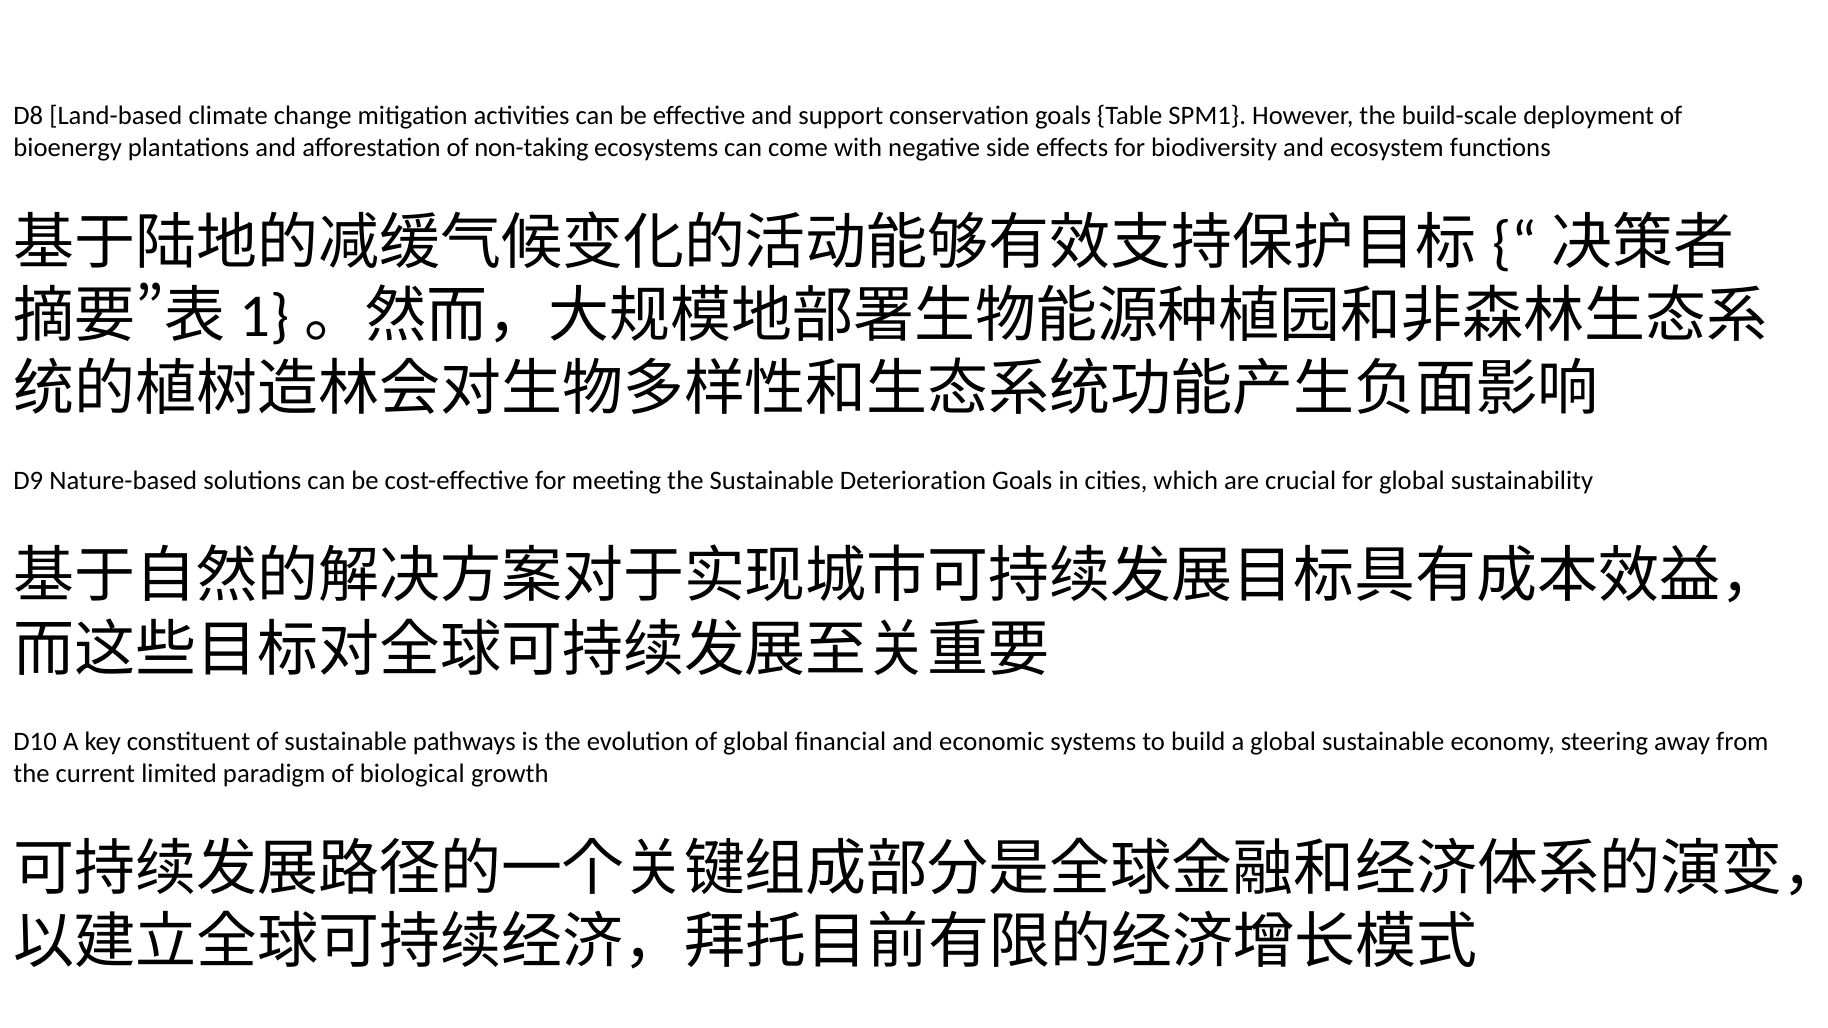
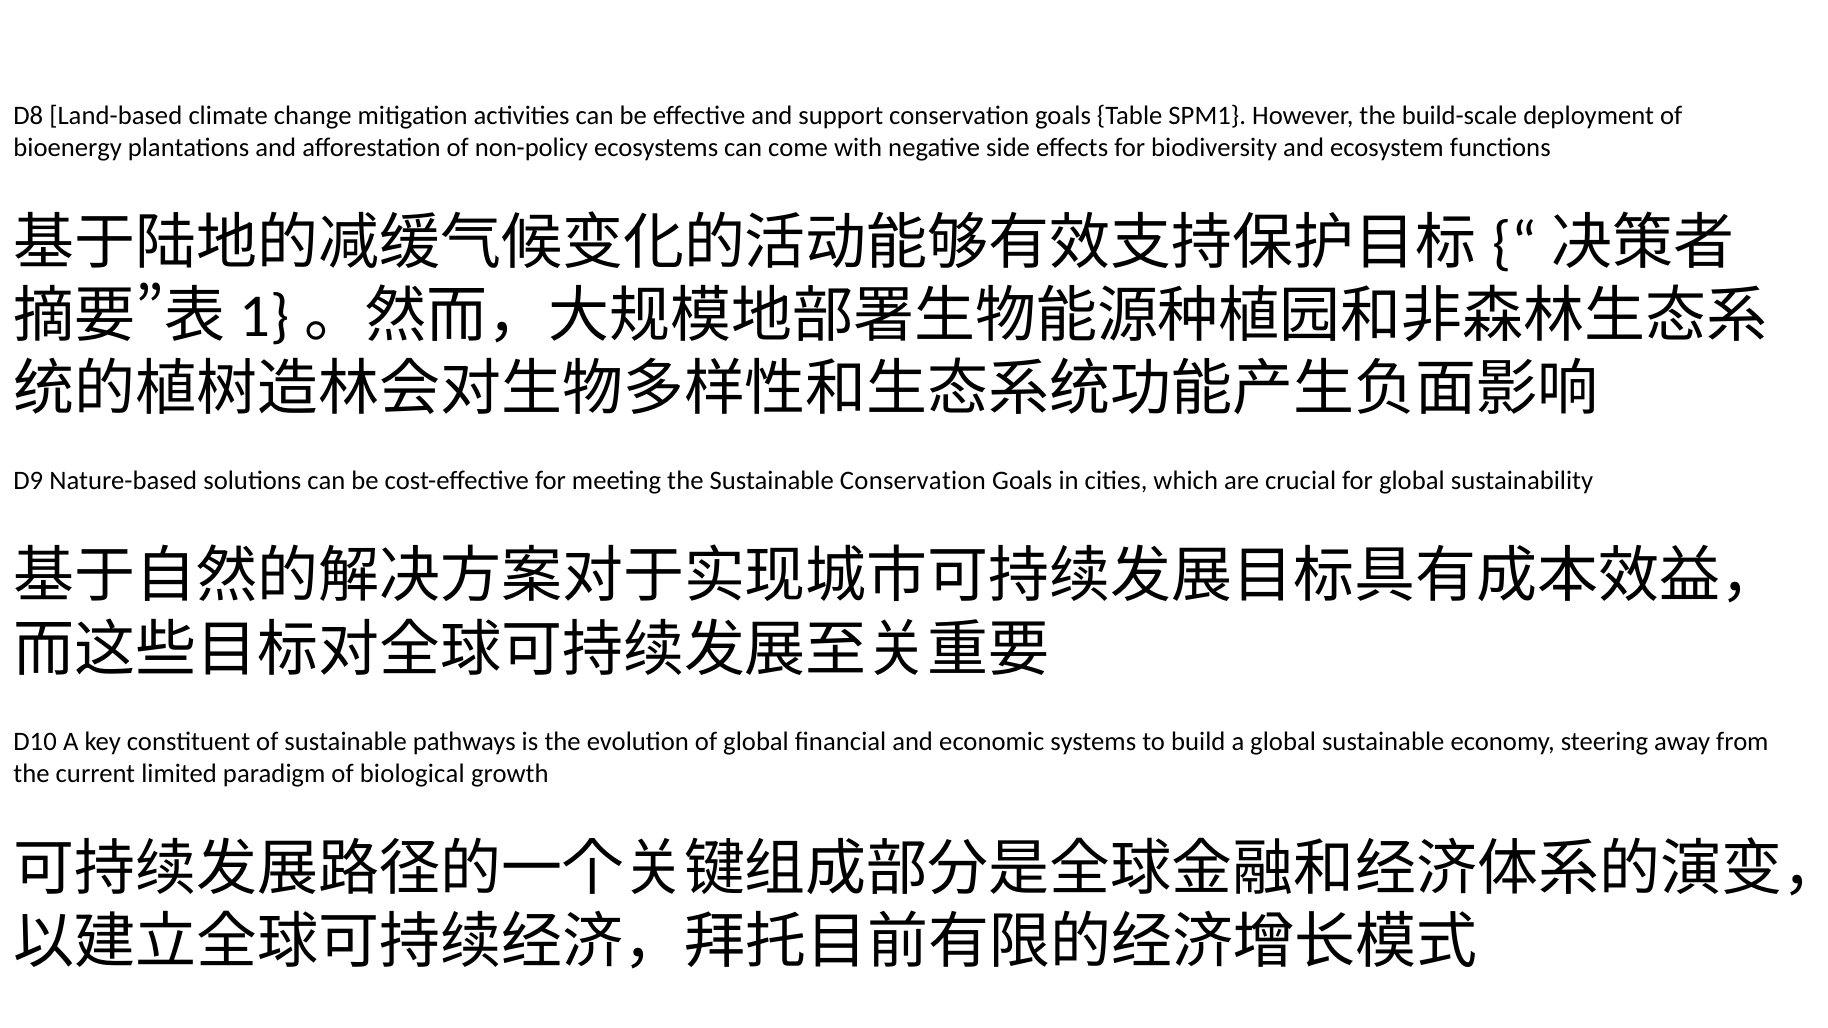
non-taking: non-taking -> non-policy (531, 147)
Sustainable Deterioration: Deterioration -> Conservation (913, 481)
